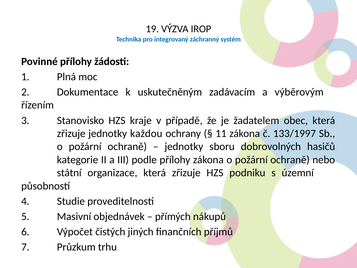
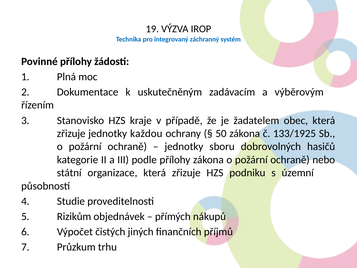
11: 11 -> 50 (221, 133)
133/1997: 133/1997 -> 133/1925 (295, 133)
Masivní: Masivní -> Rizikům (74, 216)
